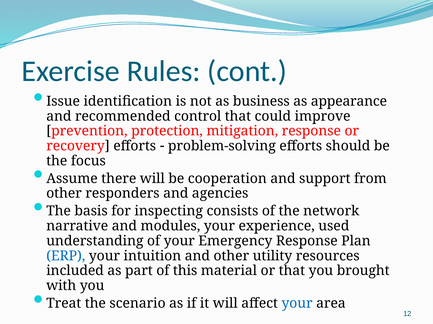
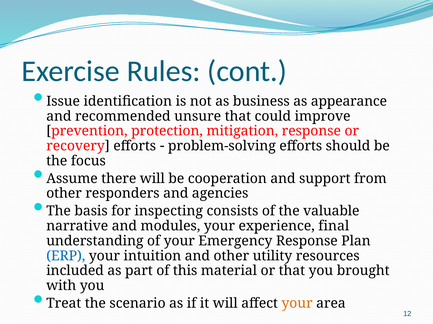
control: control -> unsure (198, 116)
network: network -> valuable (331, 212)
used: used -> final (334, 227)
your colour: blue -> orange (297, 304)
